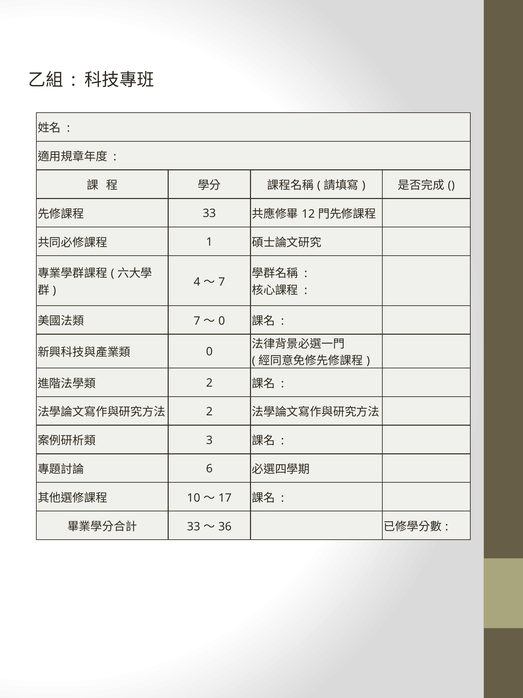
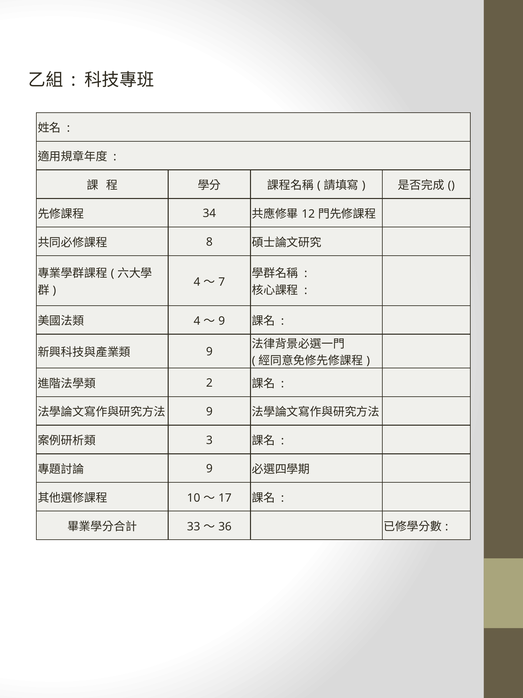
33: 33 -> 34 (209, 213)
1: 1 -> 8 (209, 242)
7: 7 -> 4 (197, 321)
0: 0 -> 9 (222, 321)
0: 0 -> 9 (209, 351)
2: 2 -> 9 (209, 411)
6: 6 -> 9 (209, 468)
